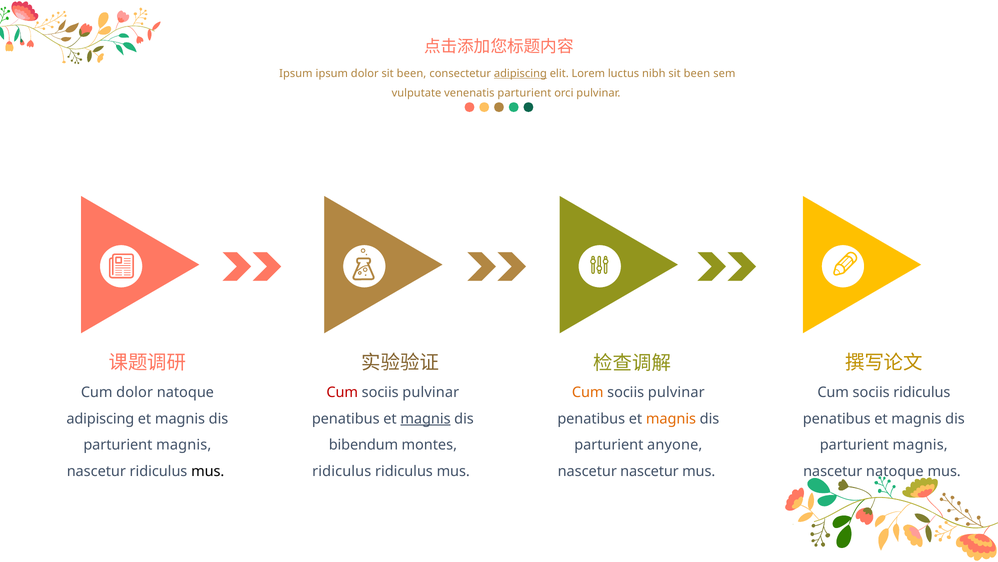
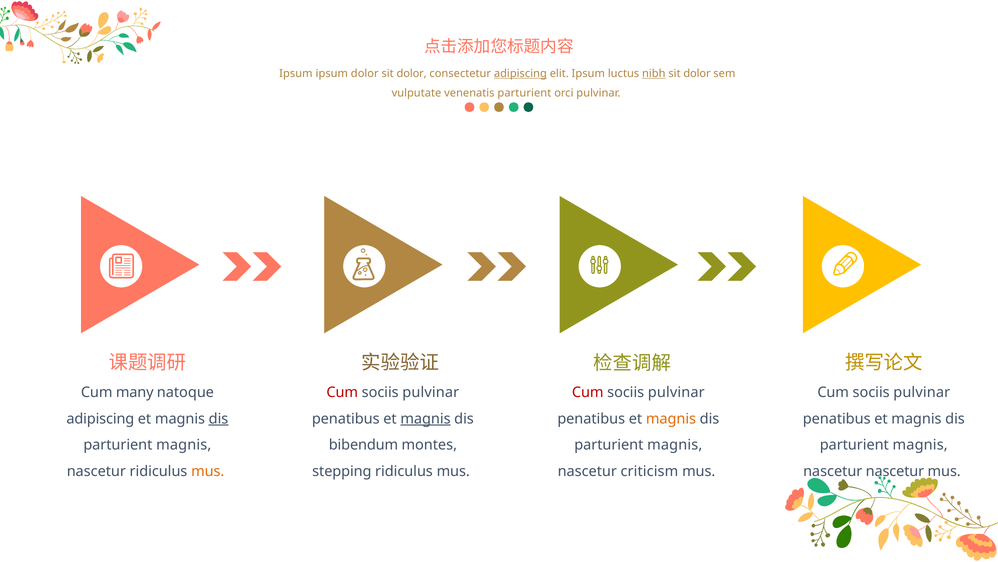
dolor sit been: been -> dolor (412, 73)
elit Lorem: Lorem -> Ipsum (588, 73)
nibh underline: none -> present (654, 73)
been: been -> dolor (697, 73)
Cum dolor: dolor -> many (135, 392)
Cum colour: orange -> red (588, 392)
ridiculus: ridiculus -> pulvinar (922, 392)
dis underline: none -> present (219, 418)
anyone: anyone -> magnis (675, 445)
mus colour: black -> orange (208, 471)
ridiculus: ridiculus -> stepping (342, 471)
nascetur nascetur: nascetur -> criticism (649, 471)
nascetur natoque: natoque -> nascetur (895, 471)
